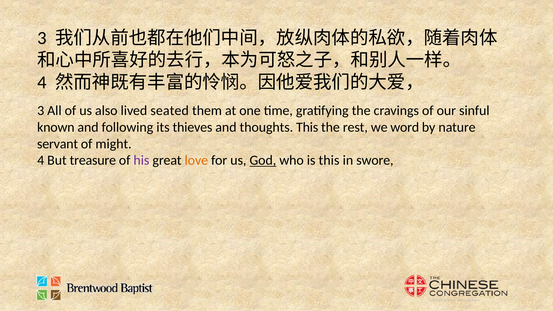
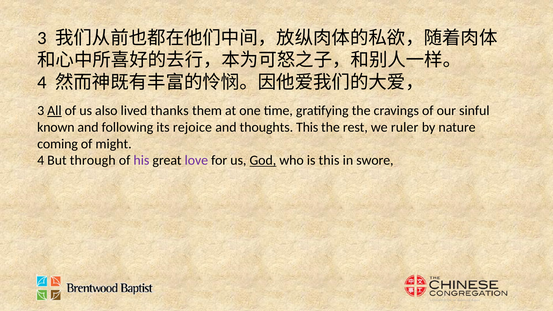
All underline: none -> present (54, 111)
seated: seated -> thanks (170, 111)
thieves: thieves -> rejoice (192, 127)
word: word -> ruler (405, 127)
servant: servant -> coming (58, 144)
treasure: treasure -> through (93, 160)
love colour: orange -> purple (196, 160)
